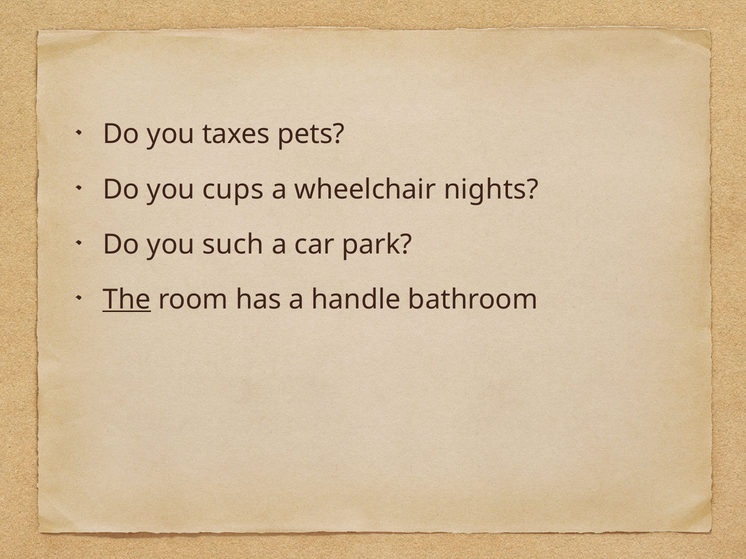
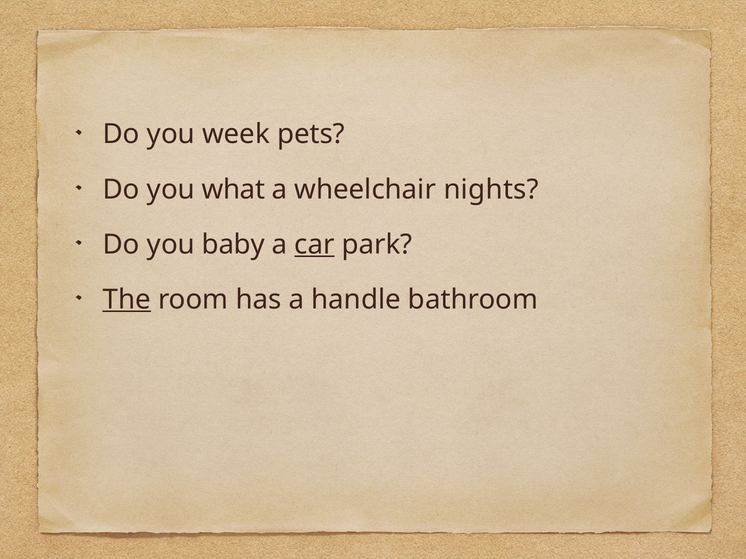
taxes: taxes -> week (236, 134)
cups: cups -> what (233, 190)
such: such -> baby (233, 245)
car underline: none -> present (314, 245)
